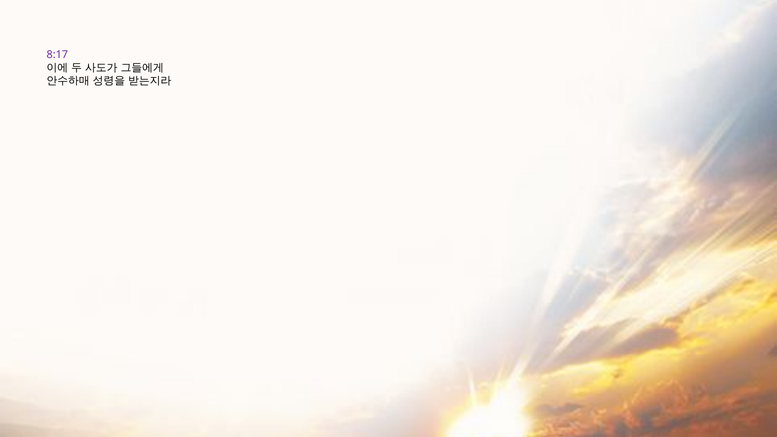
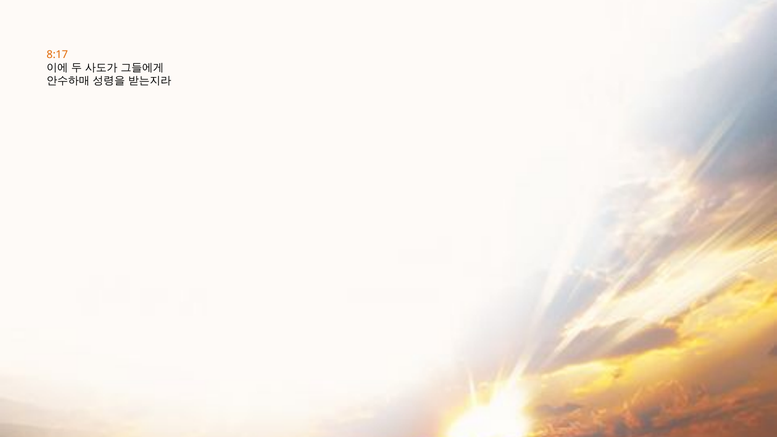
8:17 colour: purple -> orange (57, 55)
